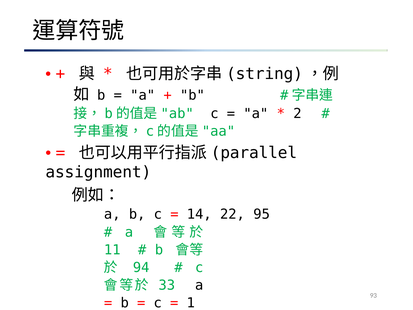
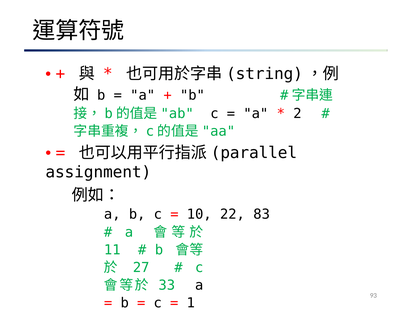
14: 14 -> 10 (199, 214)
95: 95 -> 83 (262, 214)
94: 94 -> 27 (141, 267)
